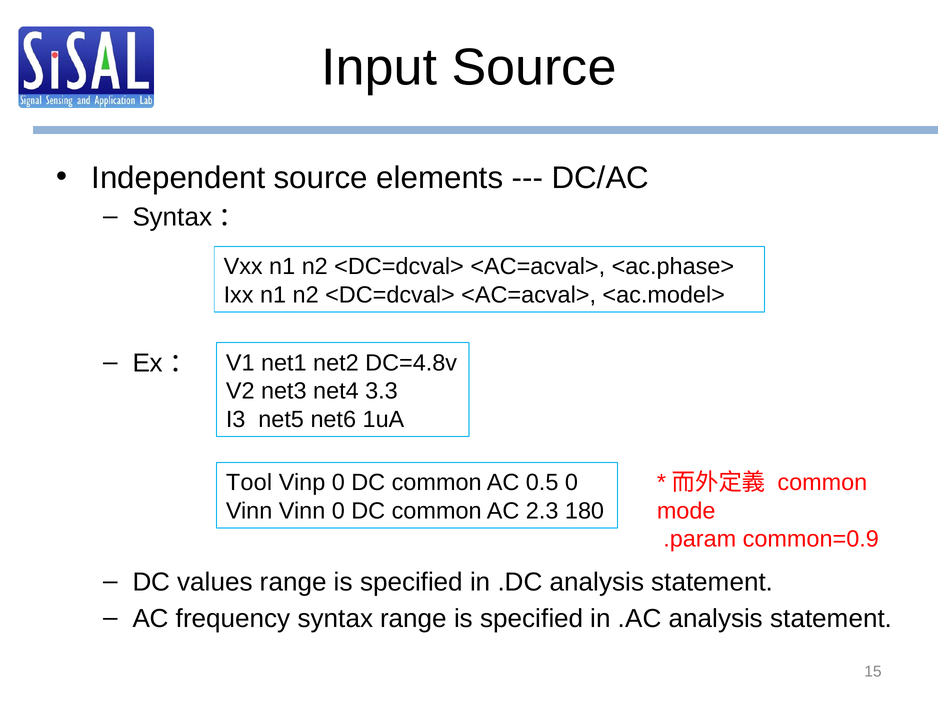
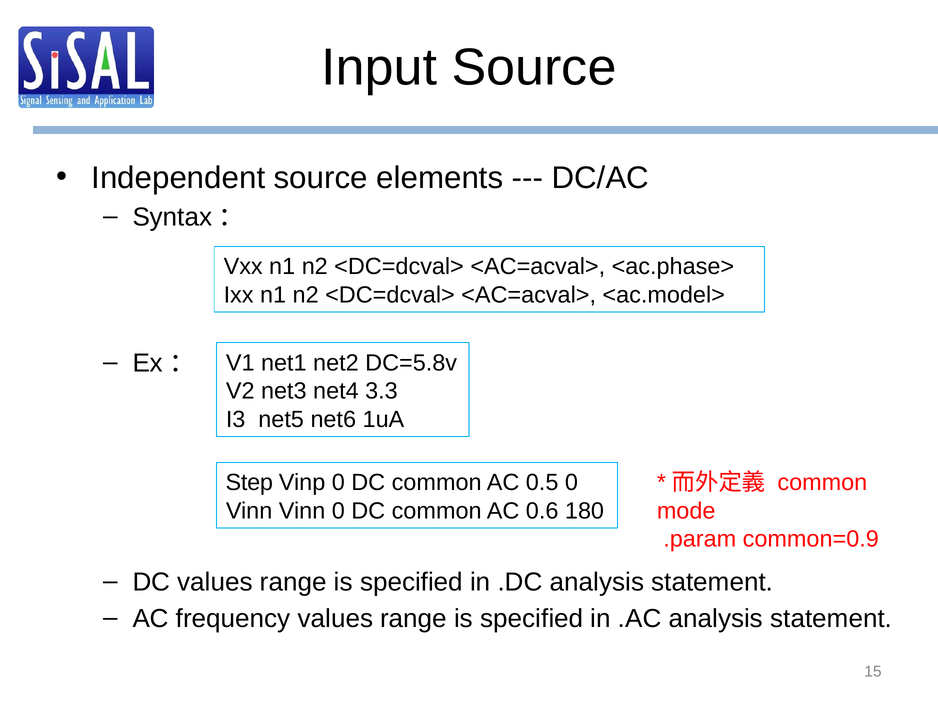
DC=4.8v: DC=4.8v -> DC=5.8v (411, 363)
Tool: Tool -> Step (249, 483)
2.3: 2.3 -> 0.6 (542, 511)
frequency syntax: syntax -> values (335, 619)
